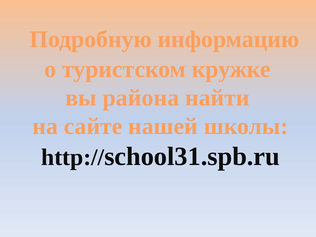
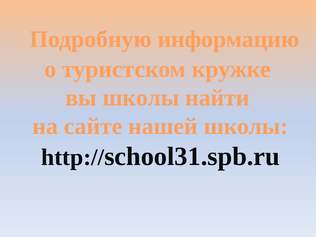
вы района: района -> школы (141, 98)
